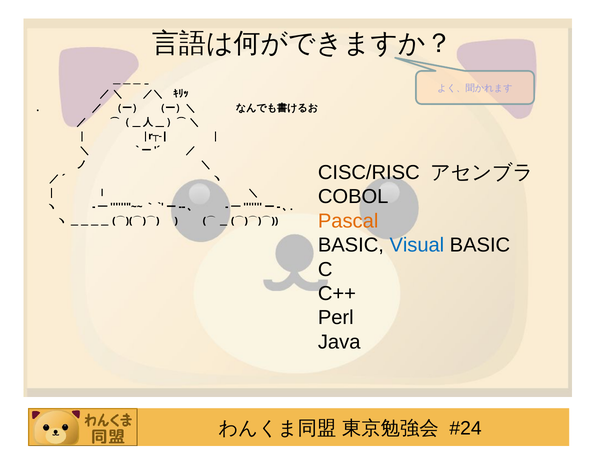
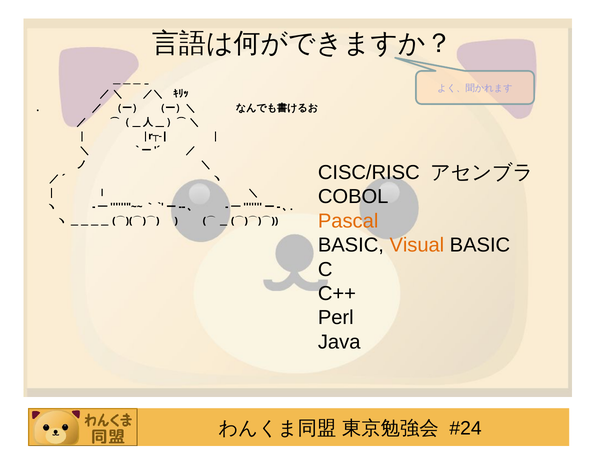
Visual colour: blue -> orange (417, 245)
